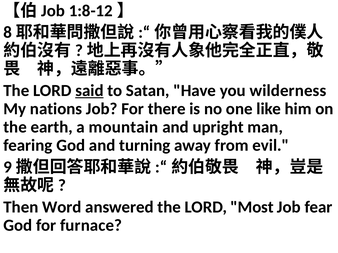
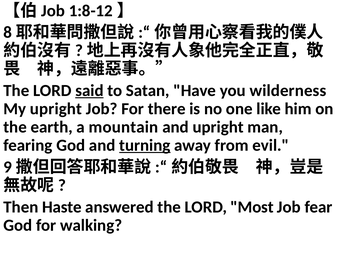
My nations: nations -> upright (56, 109)
turning underline: none -> present (145, 146)
Word: Word -> Haste (62, 207)
furnace: furnace -> walking (91, 226)
